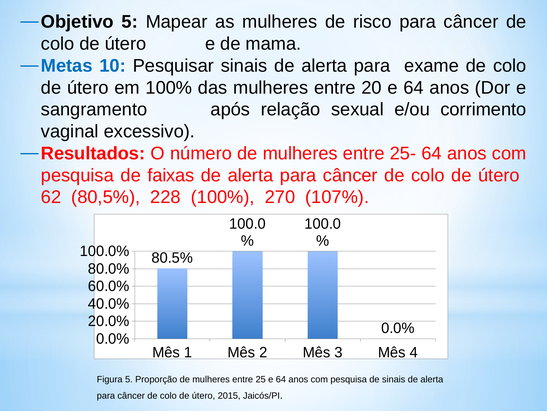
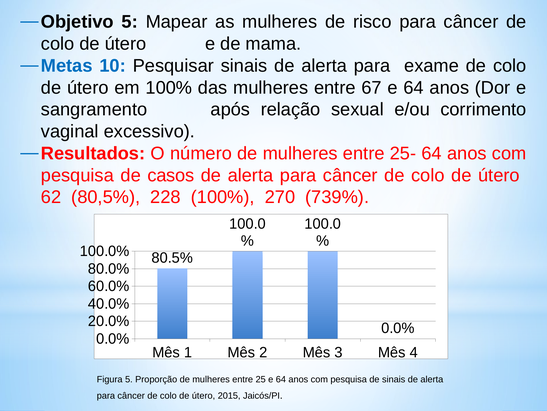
20: 20 -> 67 (372, 88)
faixas: faixas -> casos (171, 175)
107%: 107% -> 739% (337, 197)
